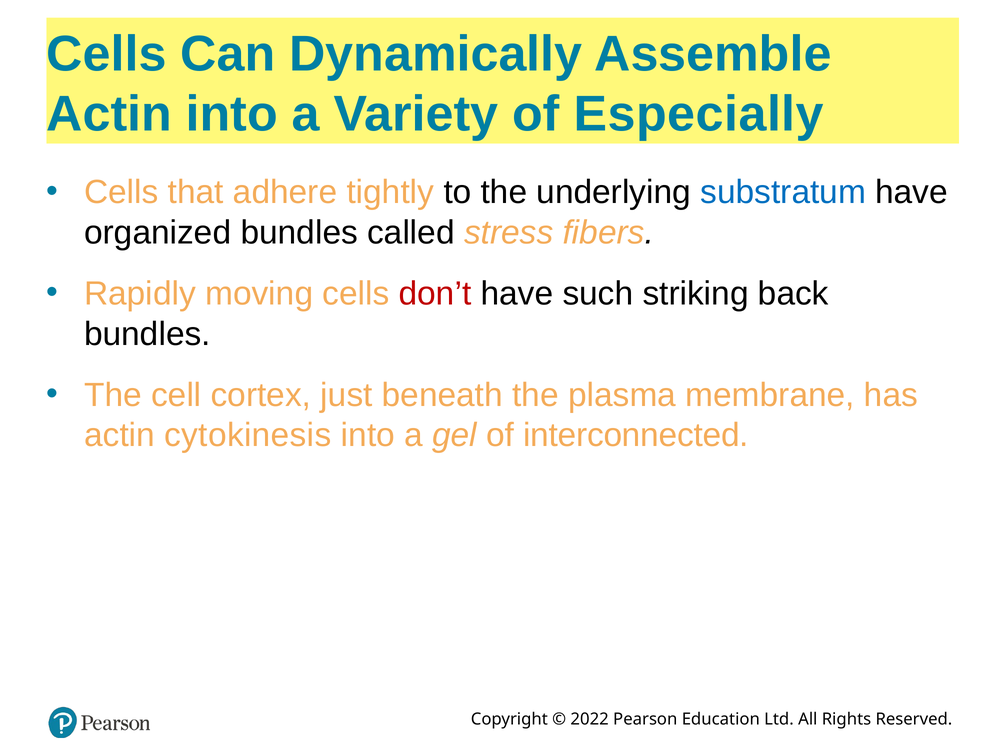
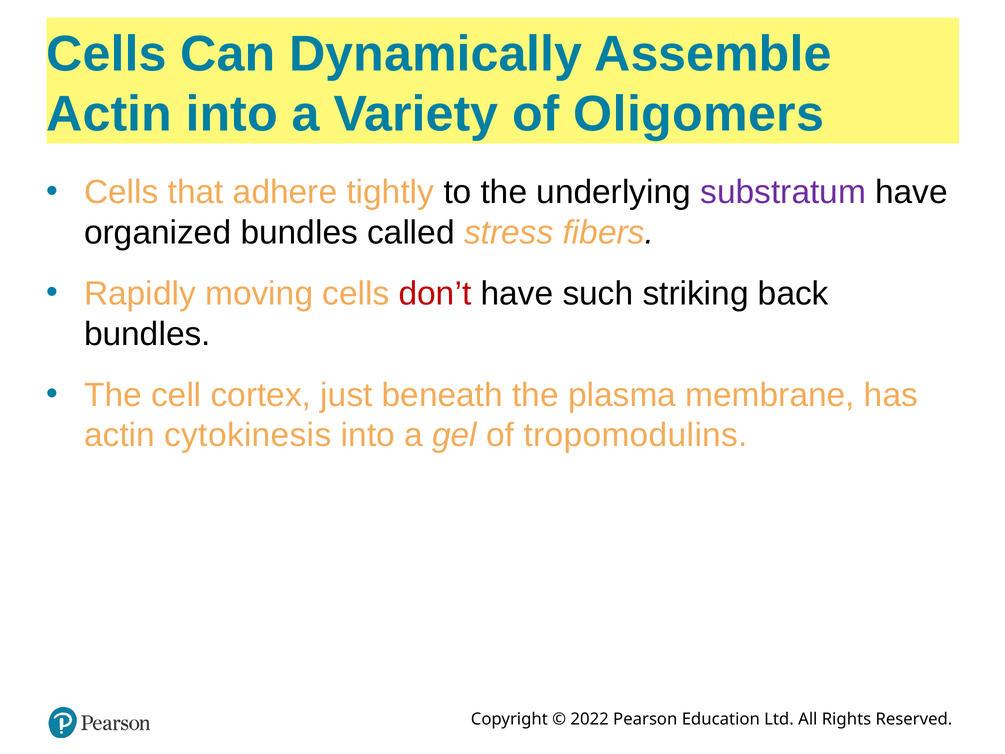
Especially: Especially -> Oligomers (699, 114)
substratum colour: blue -> purple (783, 192)
interconnected: interconnected -> tropomodulins (636, 435)
